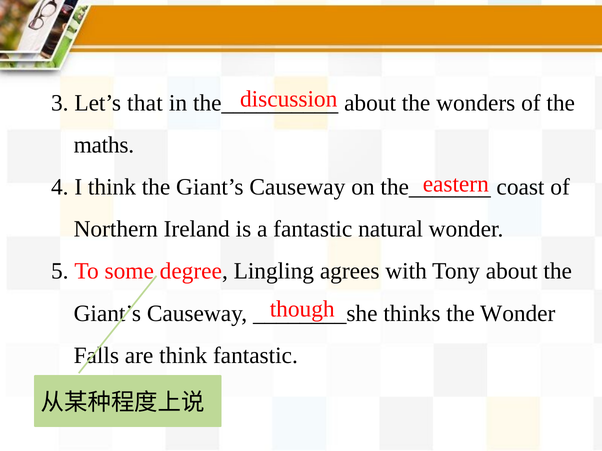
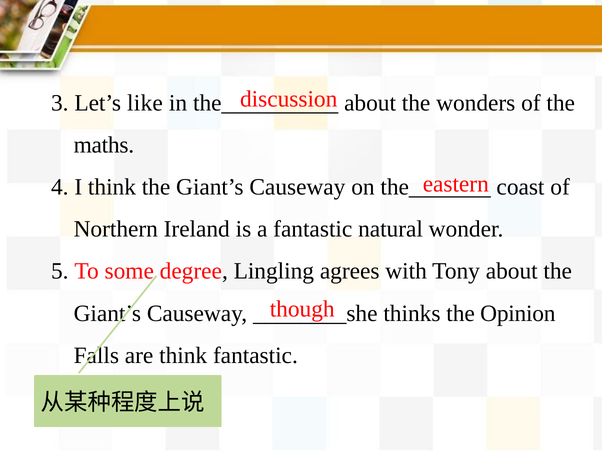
that: that -> like (145, 103)
the Wonder: Wonder -> Opinion (518, 314)
